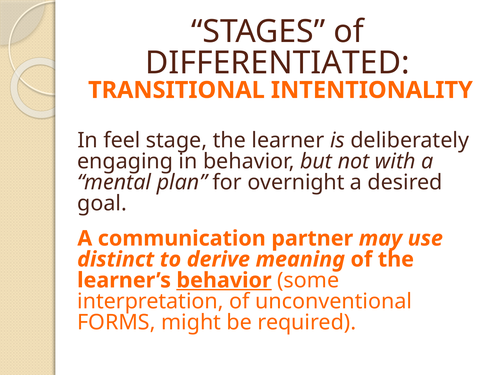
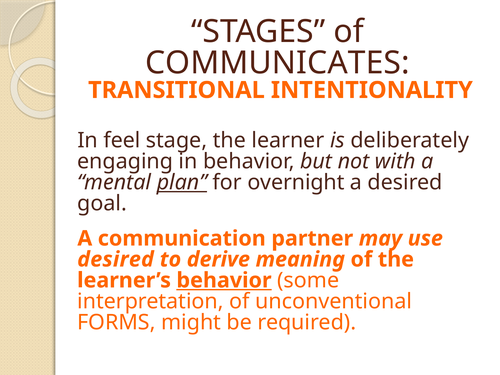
DIFFERENTIATED: DIFFERENTIATED -> COMMUNICATES (277, 63)
plan underline: none -> present (182, 182)
distinct: distinct -> desired (116, 259)
